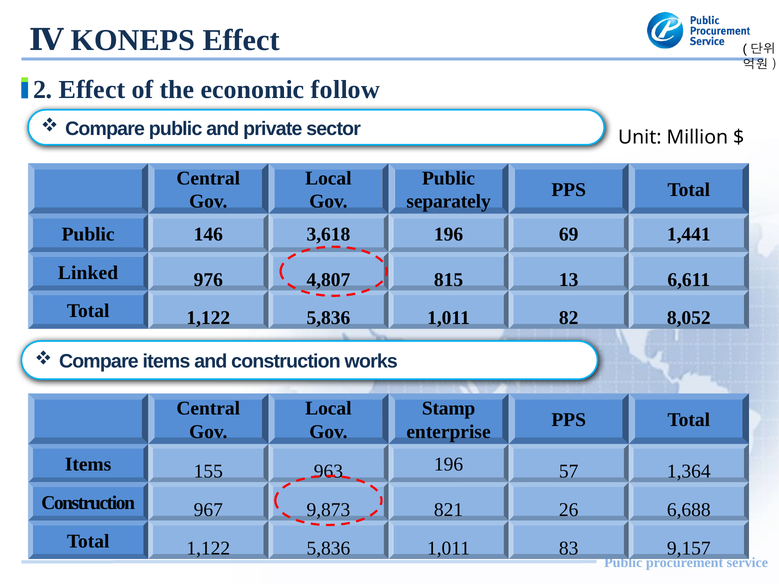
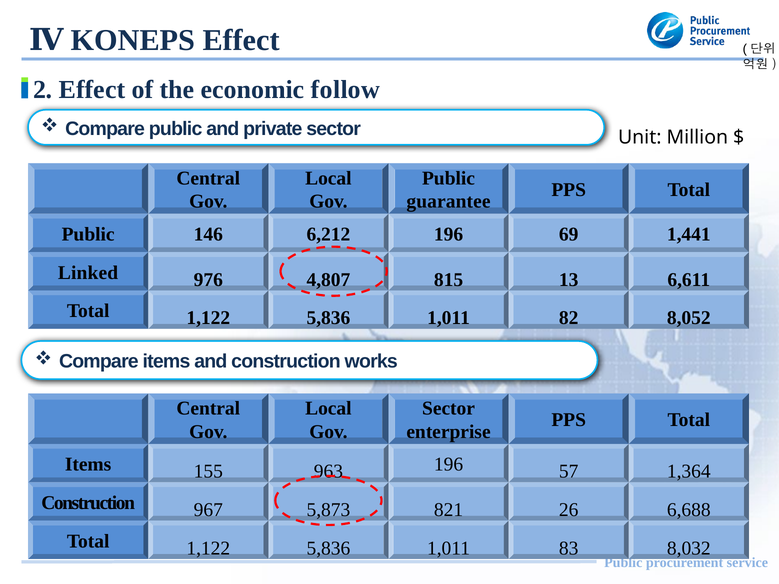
separately: separately -> guarantee (448, 202)
3,618: 3,618 -> 6,212 (328, 234)
Stamp: Stamp -> Sector (449, 408)
9,873: 9,873 -> 5,873 (328, 510)
9,157: 9,157 -> 8,032 (689, 548)
